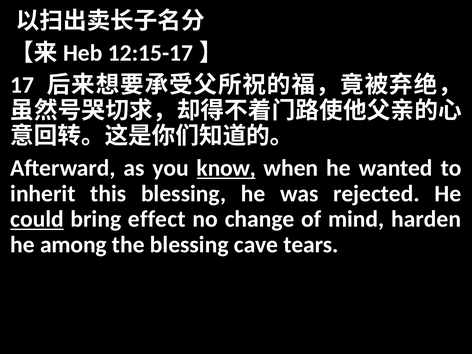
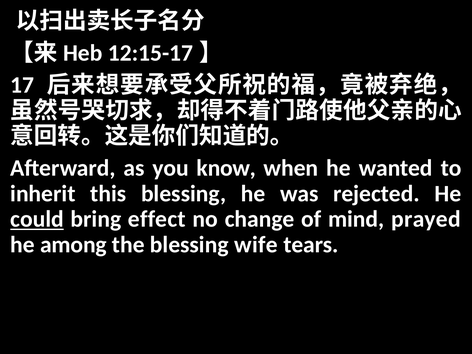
know underline: present -> none (226, 168)
harden: harden -> prayed (426, 219)
cave: cave -> wife (256, 245)
